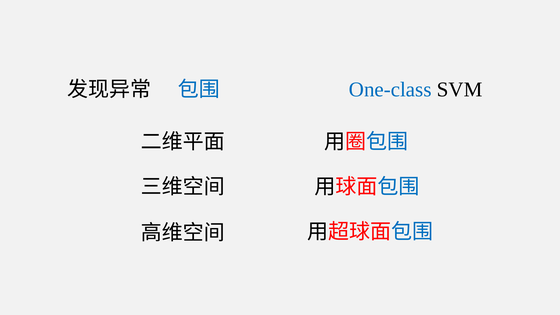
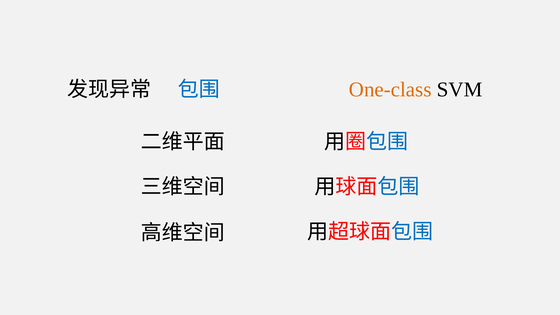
One-class colour: blue -> orange (390, 89)
